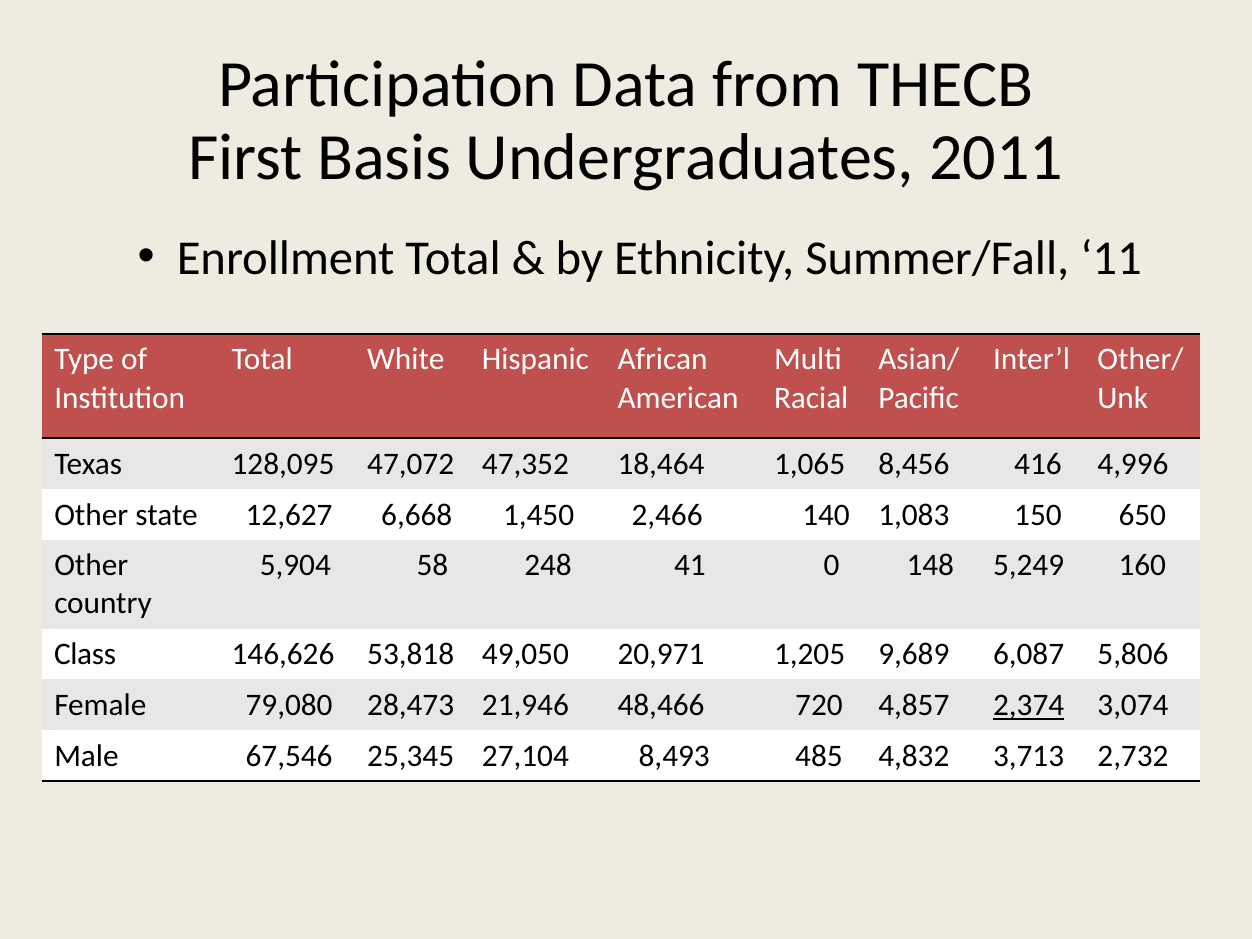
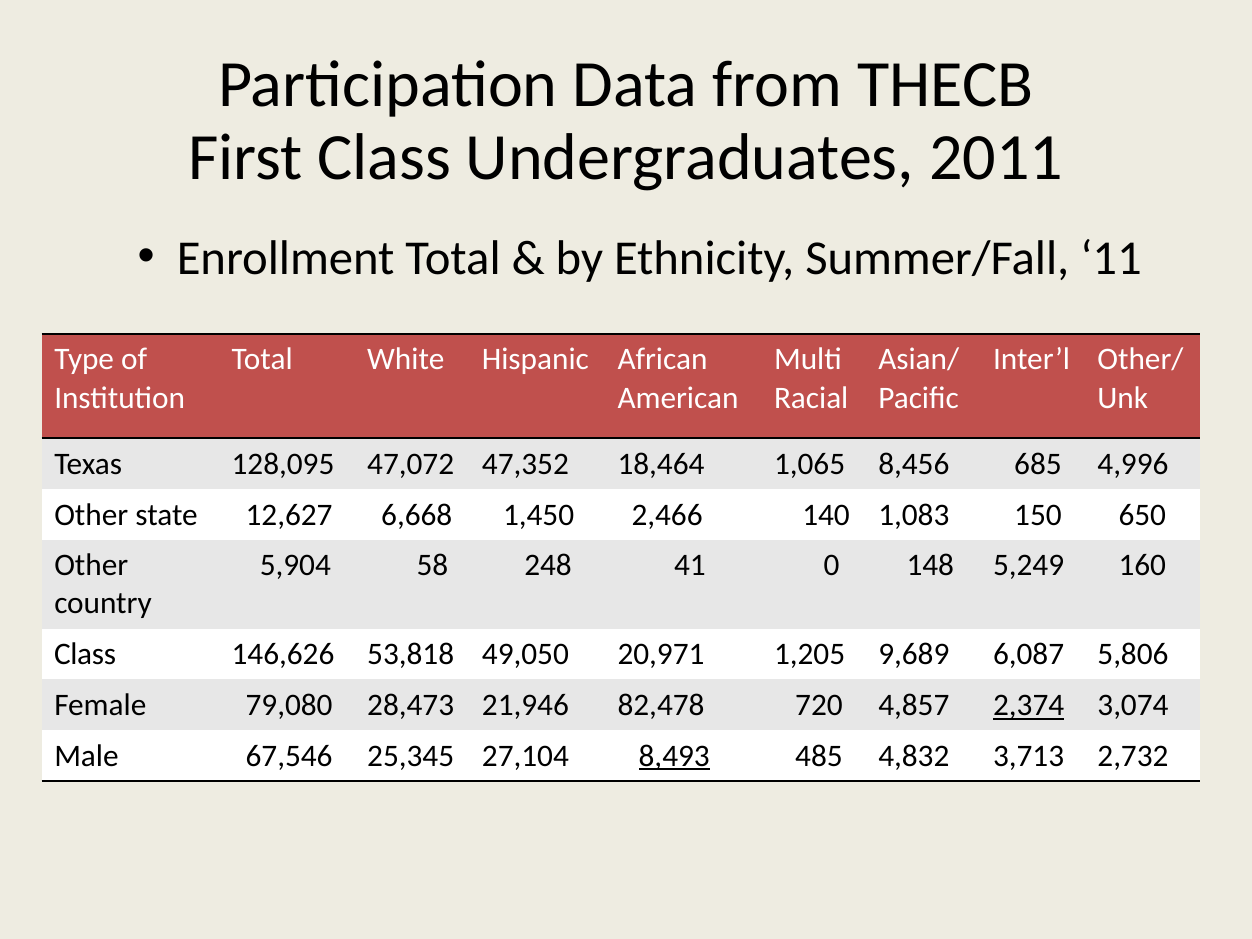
First Basis: Basis -> Class (384, 158)
416: 416 -> 685 (1038, 464)
48,466: 48,466 -> 82,478 (661, 705)
8,493 underline: none -> present (674, 756)
